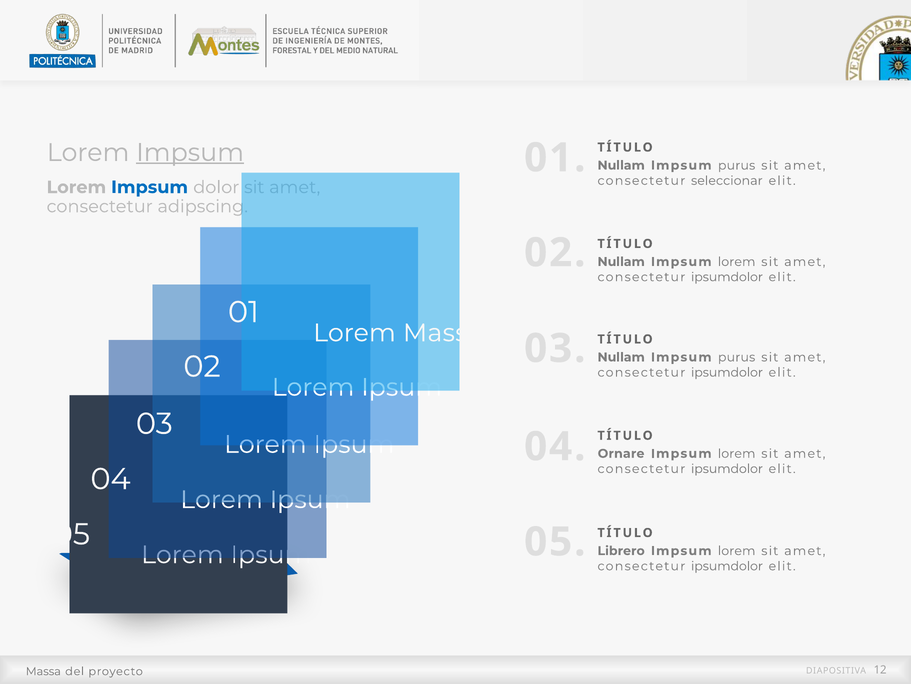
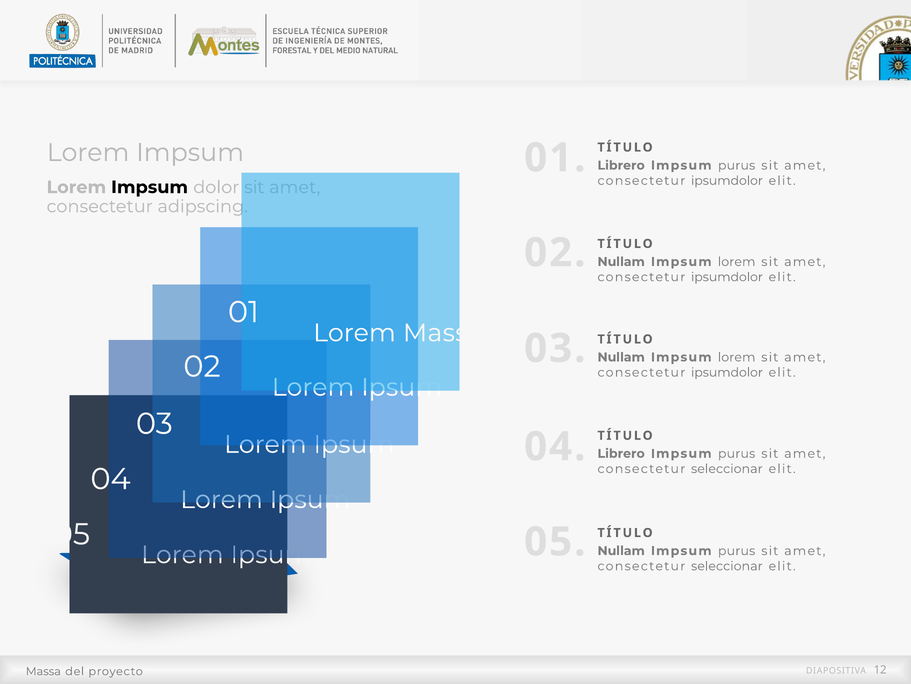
Impsum underline: present -> none (190, 152)
Nullam: Nullam -> Librero (621, 165)
seleccionar: seleccionar -> ipsumdolor (727, 180)
Impsum colour: blue -> black (150, 187)
purus: purus -> lorem (737, 357)
Ornare: Ornare -> Librero (621, 453)
lorem: lorem -> purus (737, 453)
ipsumdolor: ipsumdolor -> seleccionar (727, 468)
Librero: Librero -> Nullam (621, 550)
lorem: lorem -> purus (737, 550)
ipsumdolor: ipsumdolor -> seleccionar (727, 566)
